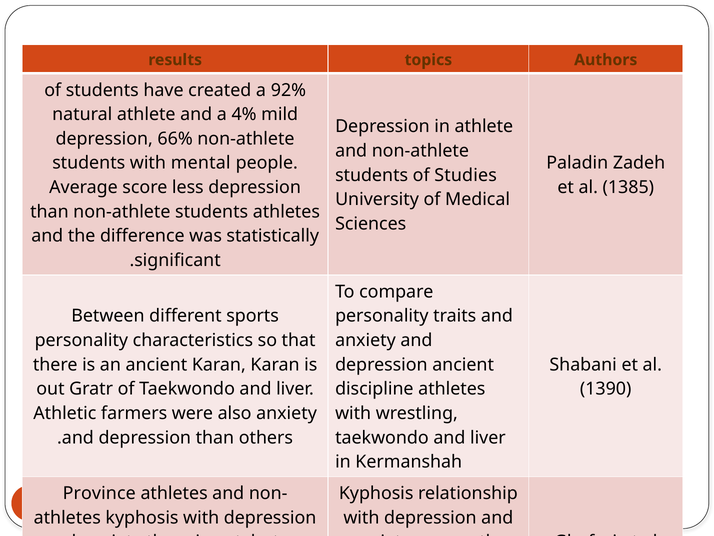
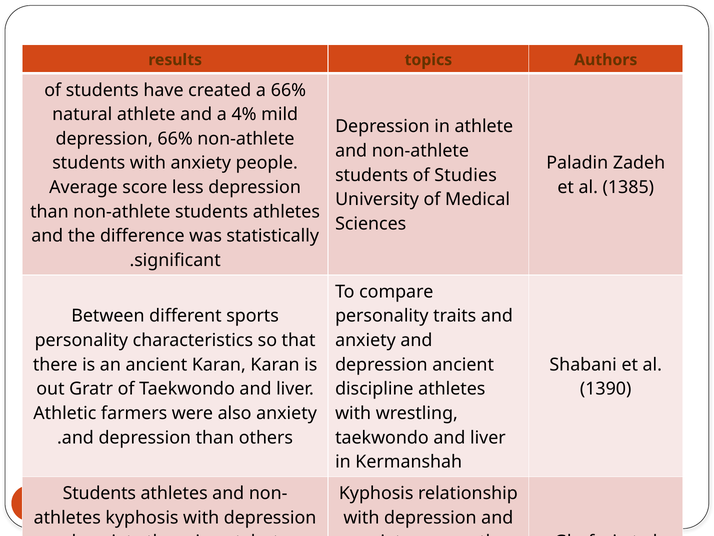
92%: 92% -> 66% (288, 90)
with mental: mental -> anxiety (201, 163)
Province: Province -> Students (99, 493)
